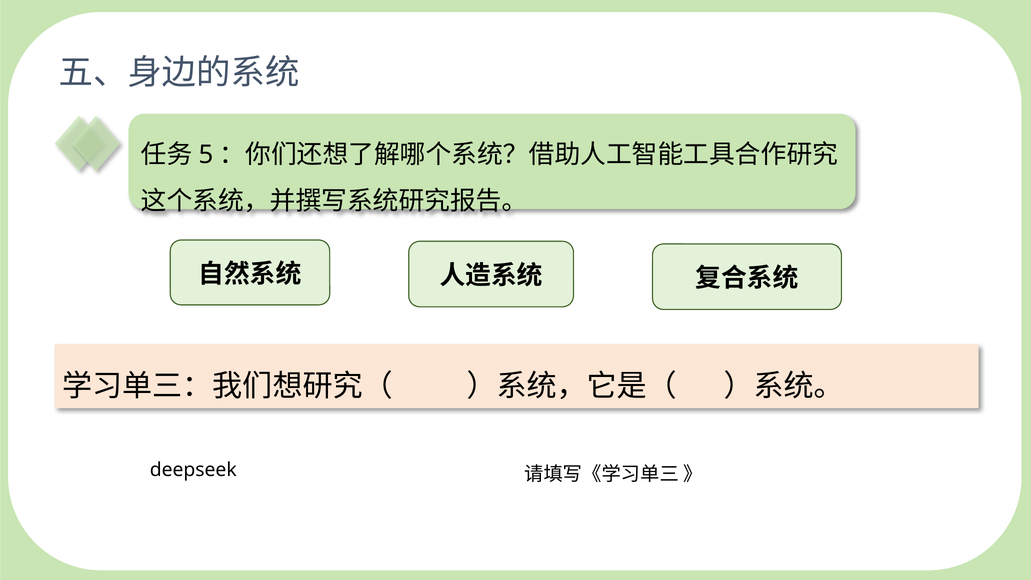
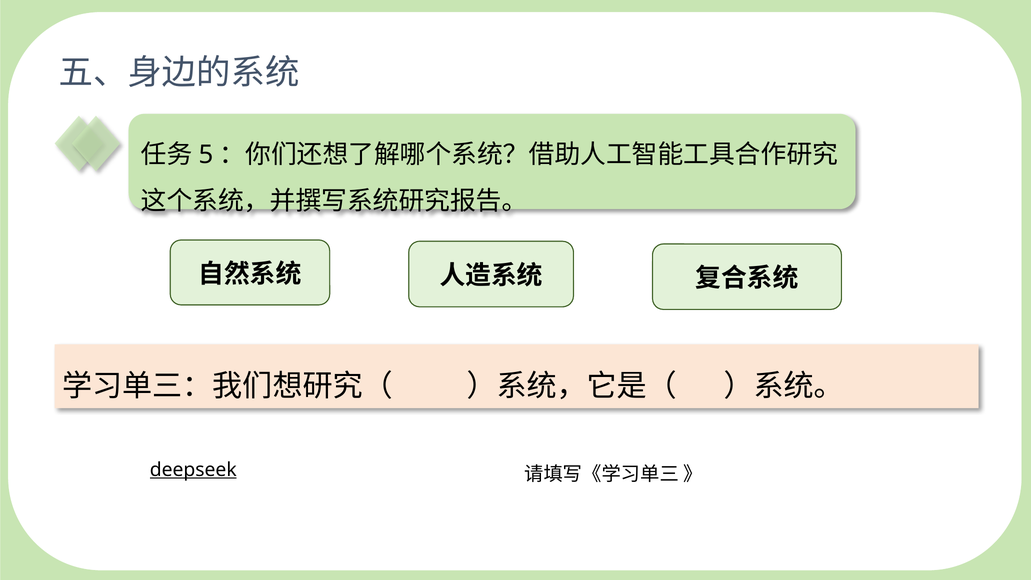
deepseek underline: none -> present (193, 470)
